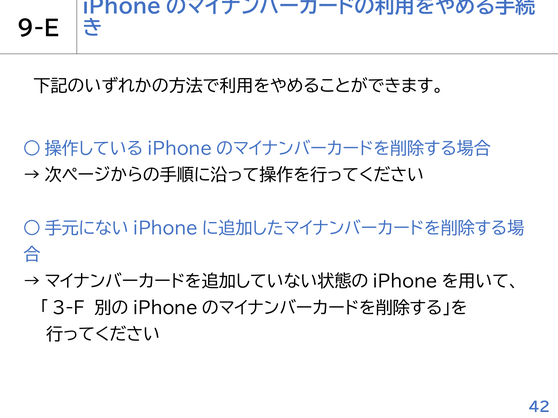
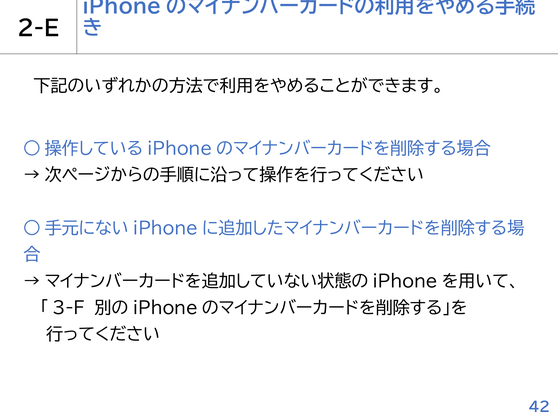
9-E: 9-E -> 2-E (38, 29)
